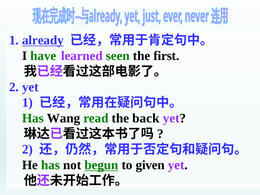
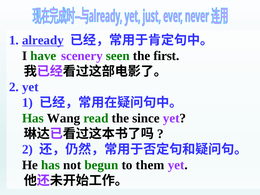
learned: learned -> scenery (82, 56)
back: back -> since (146, 118)
begun underline: present -> none (101, 165)
given: given -> them (150, 165)
